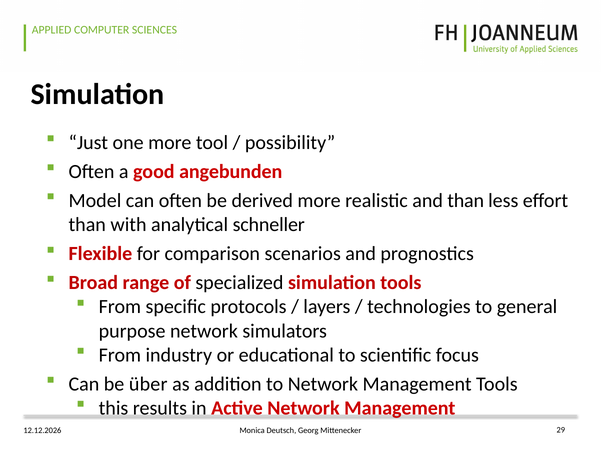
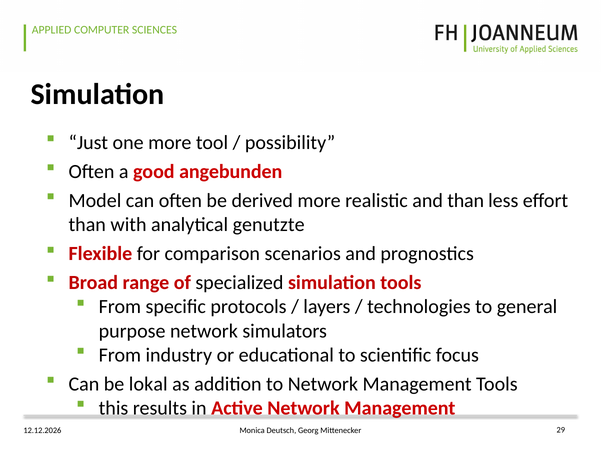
schneller: schneller -> genutzte (269, 225)
über: über -> lokal (148, 384)
